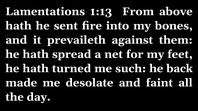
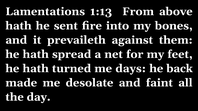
such: such -> days (131, 69)
